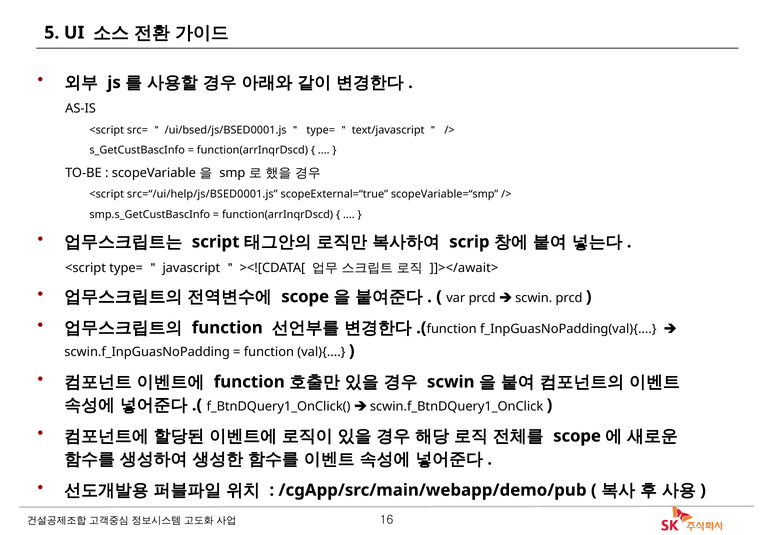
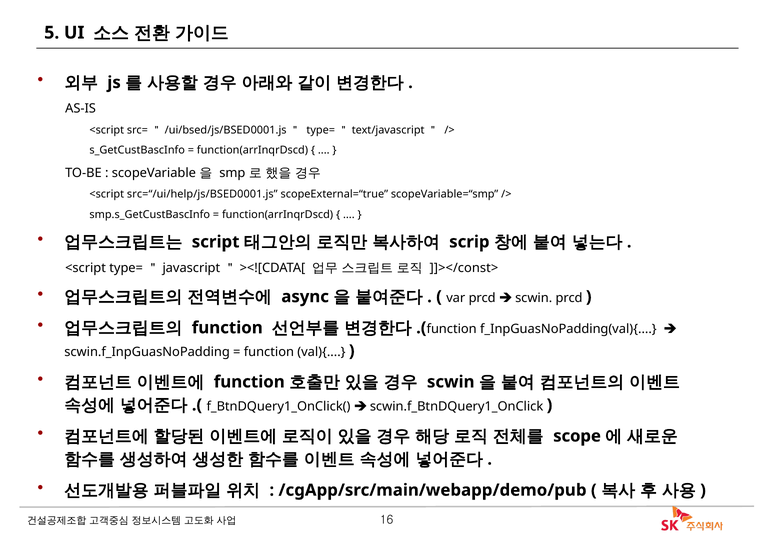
]]></await>: ]]></await> -> ]]></const> (464, 268)
scope: scope -> async (305, 297)
